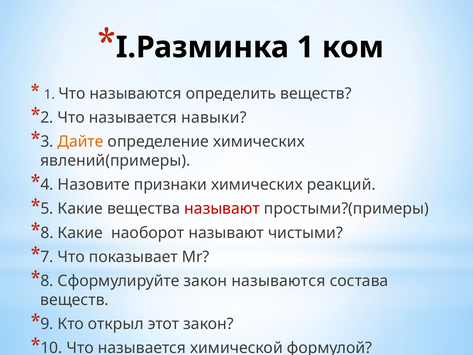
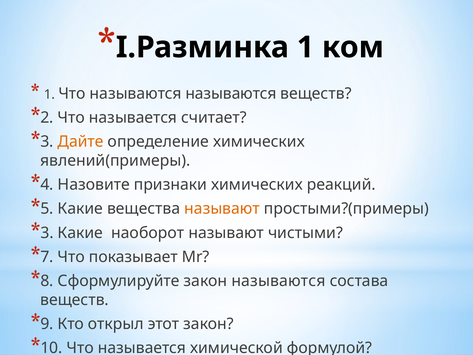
называются определить: определить -> называются (231, 94)
навыки: навыки -> считает (214, 118)
называют colour: red -> orange (222, 209)
8: 8 -> 3 (47, 233)
